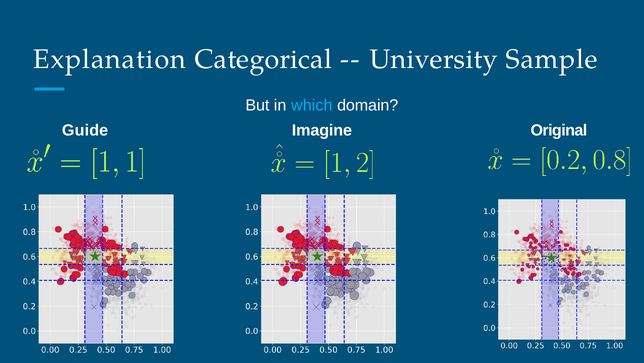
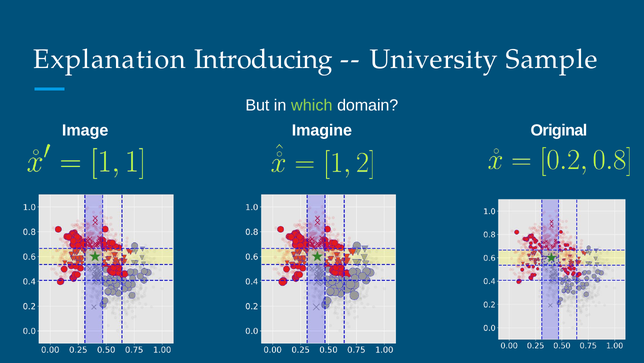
Categorical: Categorical -> Introducing (264, 59)
which colour: light blue -> light green (312, 105)
Guide: Guide -> Image (85, 130)
